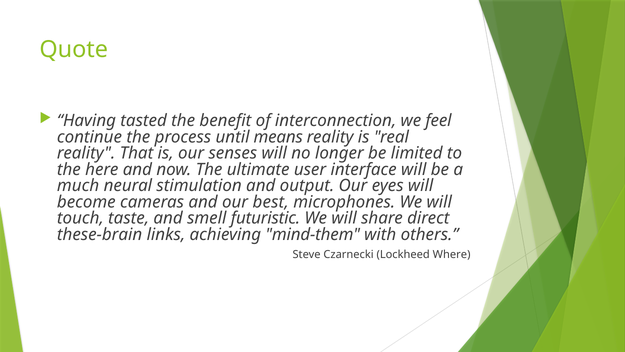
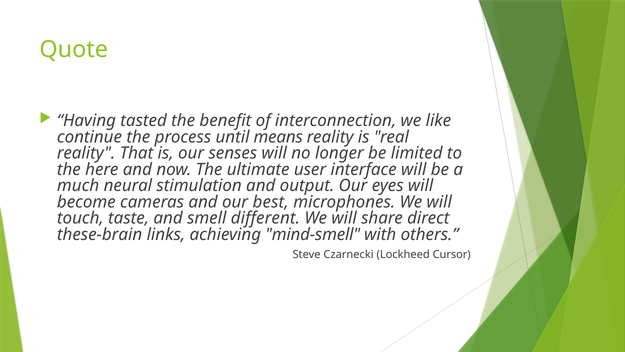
feel: feel -> like (438, 121)
futuristic: futuristic -> different (265, 218)
mind-them: mind-them -> mind-smell (313, 234)
Where: Where -> Cursor (452, 254)
